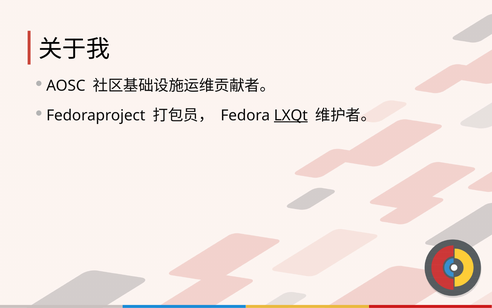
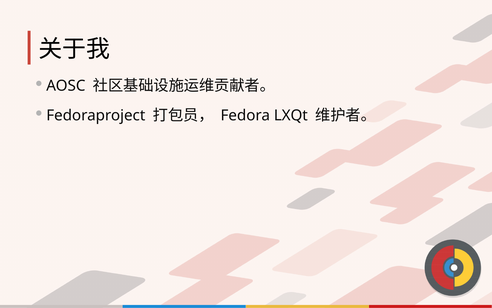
LXQt underline: present -> none (291, 115)
